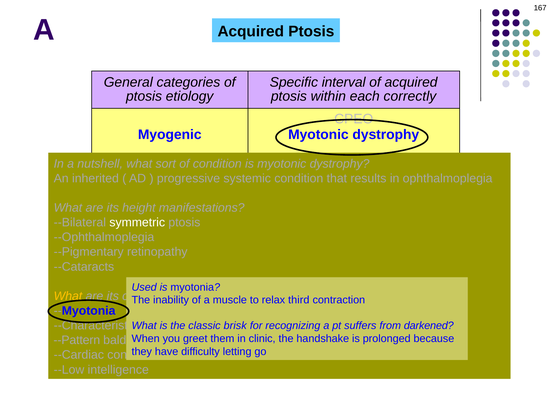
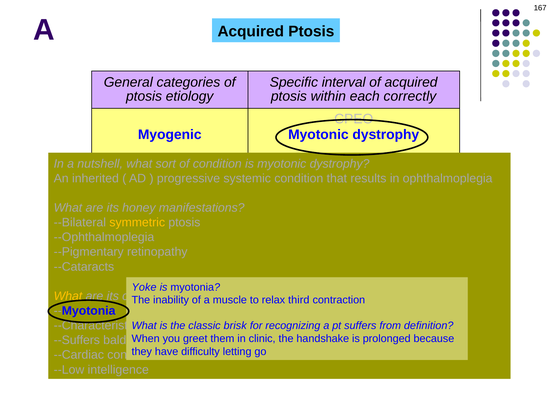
height: height -> honey (139, 208)
symmetric colour: white -> yellow (137, 223)
Used: Used -> Yoke (144, 287)
darkened: darkened -> definition (429, 326)
--Pattern: --Pattern -> --Suffers (77, 340)
